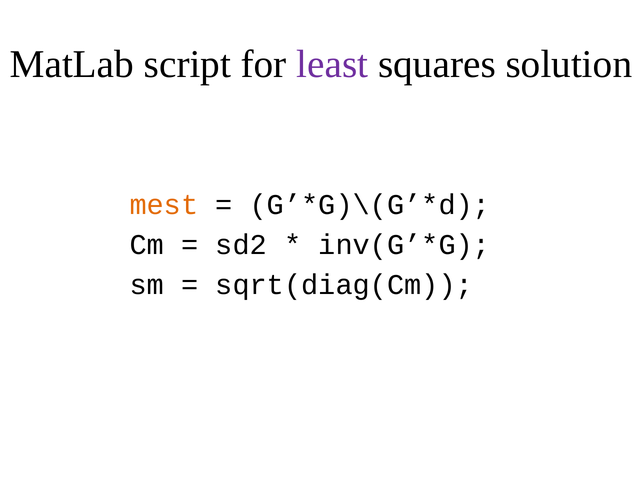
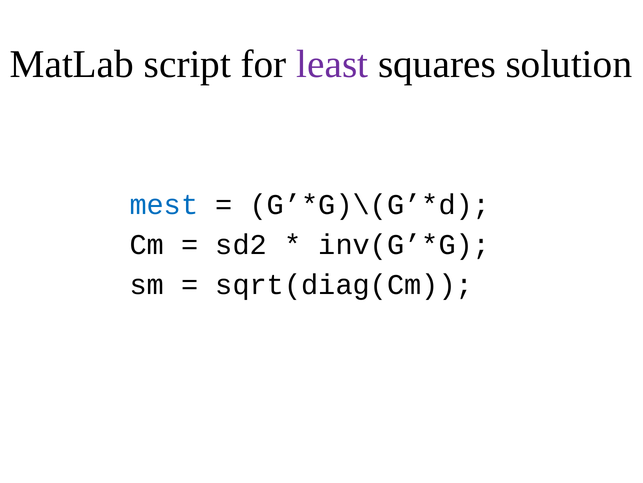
mest colour: orange -> blue (164, 205)
